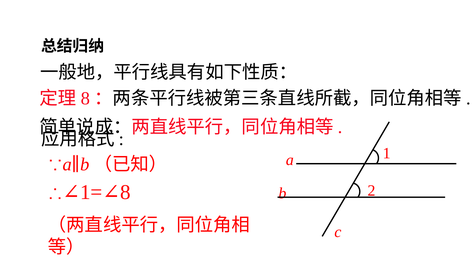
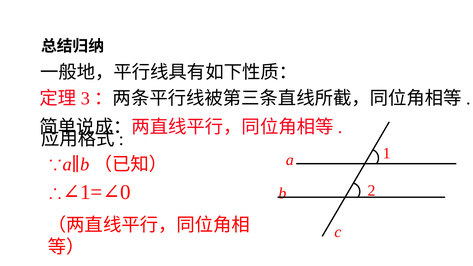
8: 8 -> 3 (85, 98)
8: 8 -> 0 (125, 192)
